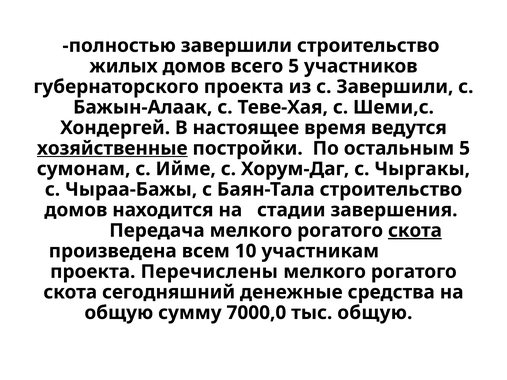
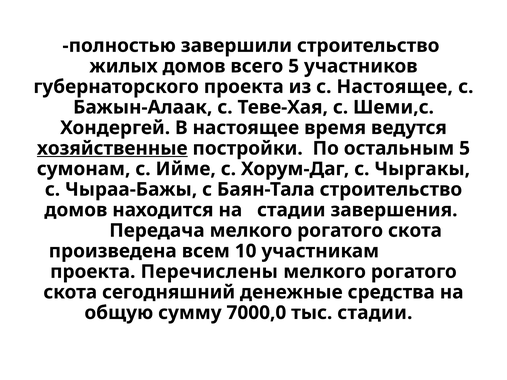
с Завершили: Завершили -> Настоящее (395, 87)
скота underline: present -> none (415, 231)
тыс общую: общую -> стадии (375, 313)
